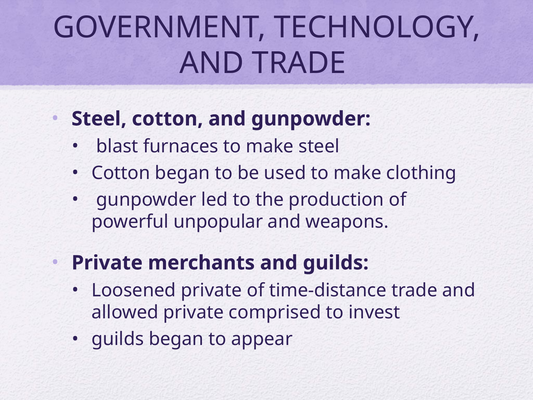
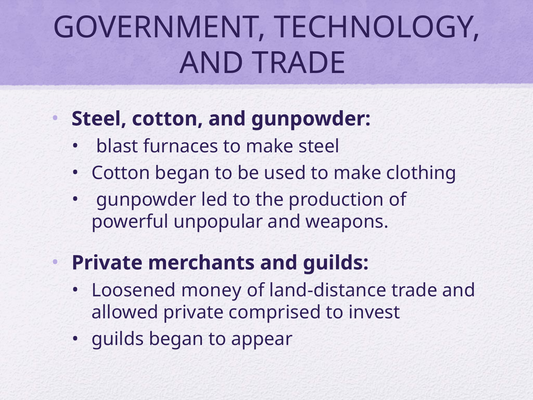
Loosened private: private -> money (211, 290)
time-distance: time-distance -> land-distance (328, 290)
